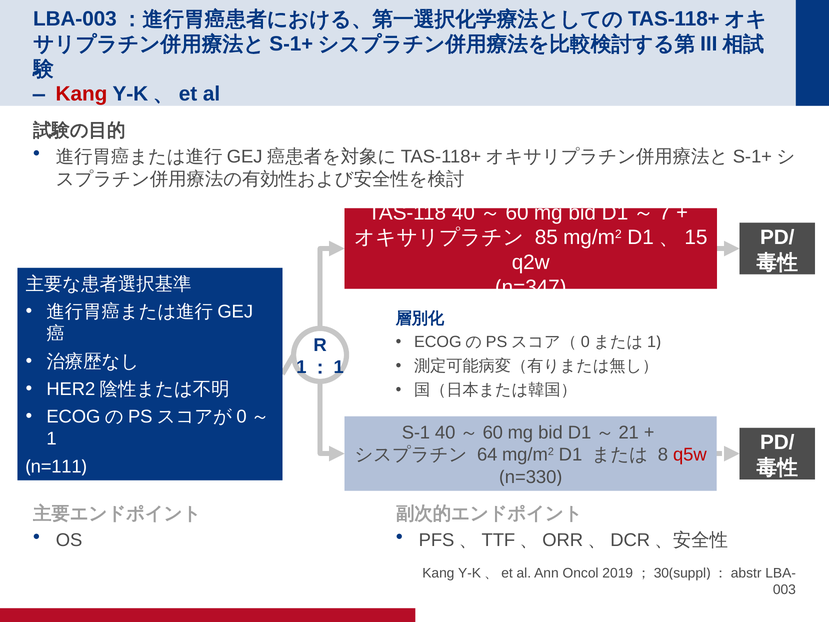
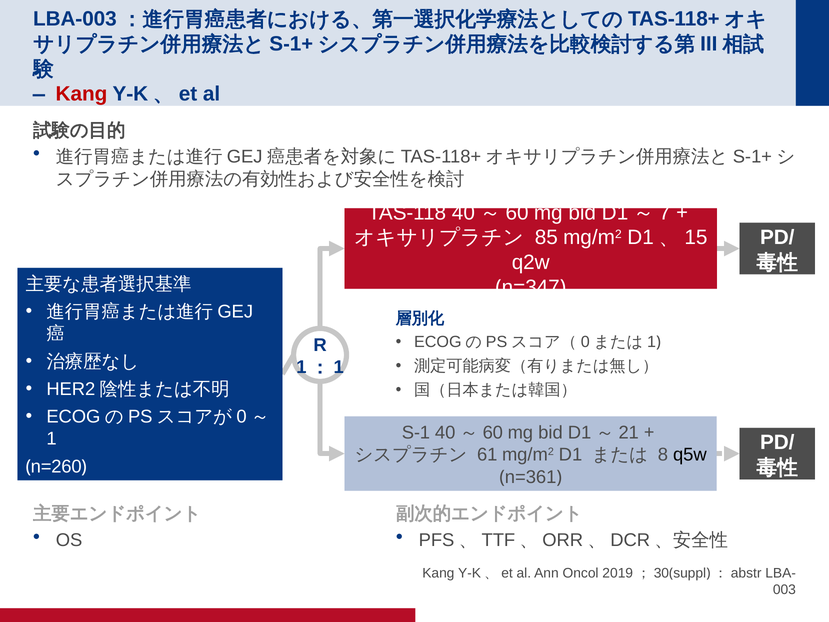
64: 64 -> 61 (487, 455)
q5w colour: red -> black (690, 455)
n=111: n=111 -> n=260 (56, 466)
n=330: n=330 -> n=361 (531, 477)
